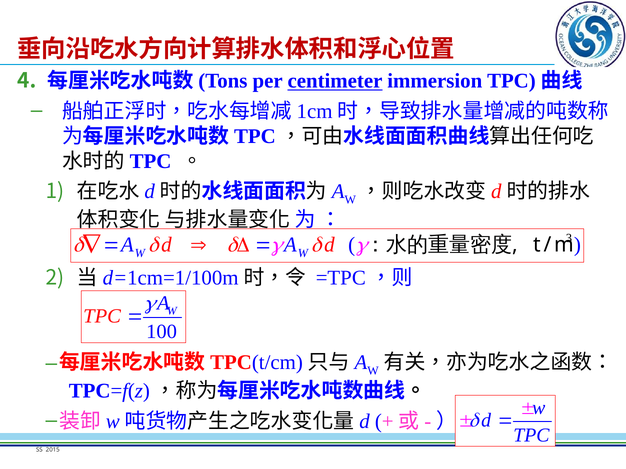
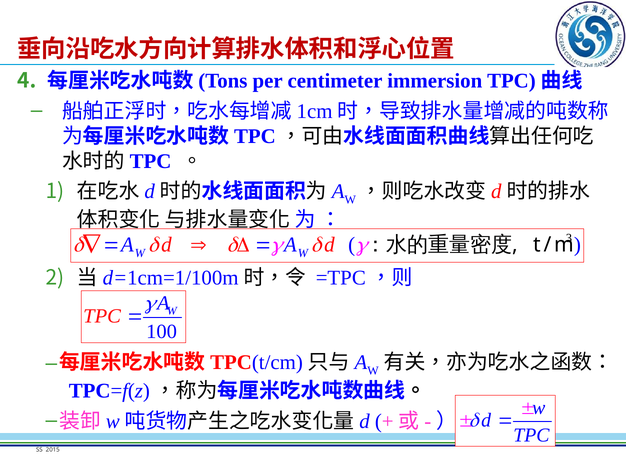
centimeter underline: present -> none (335, 81)
